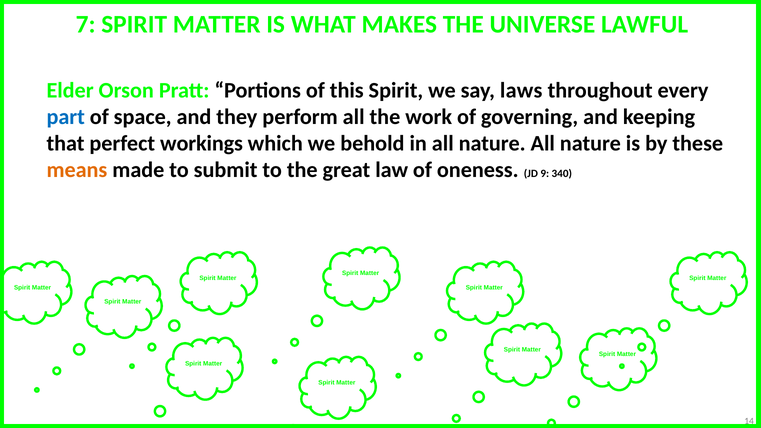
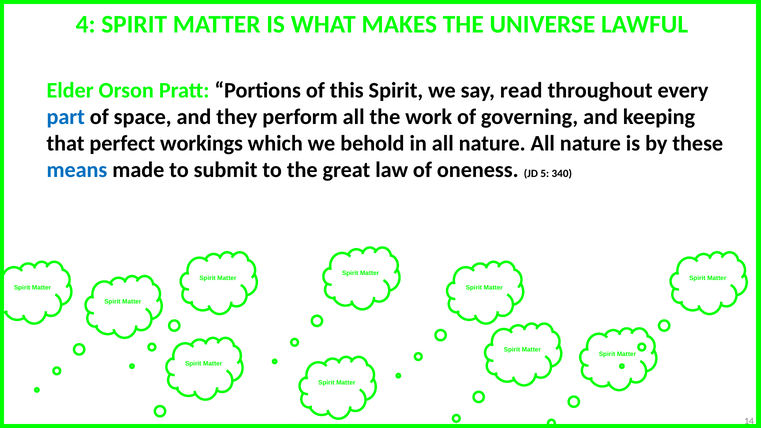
7: 7 -> 4 (86, 25)
laws: laws -> read (521, 90)
means colour: orange -> blue (77, 170)
9: 9 -> 5 (545, 174)
